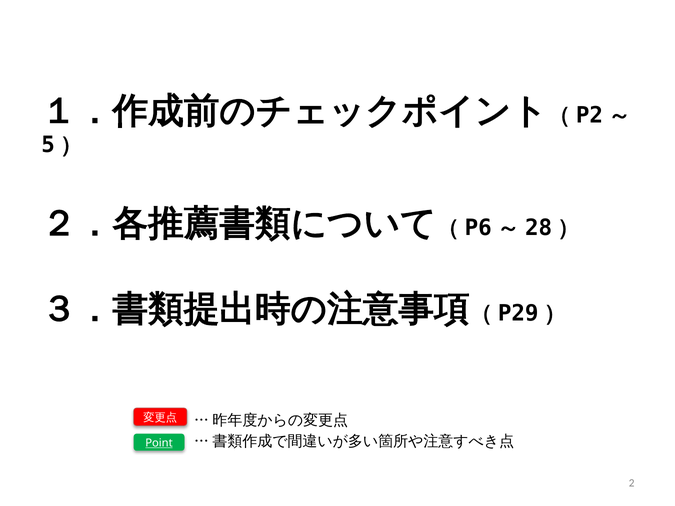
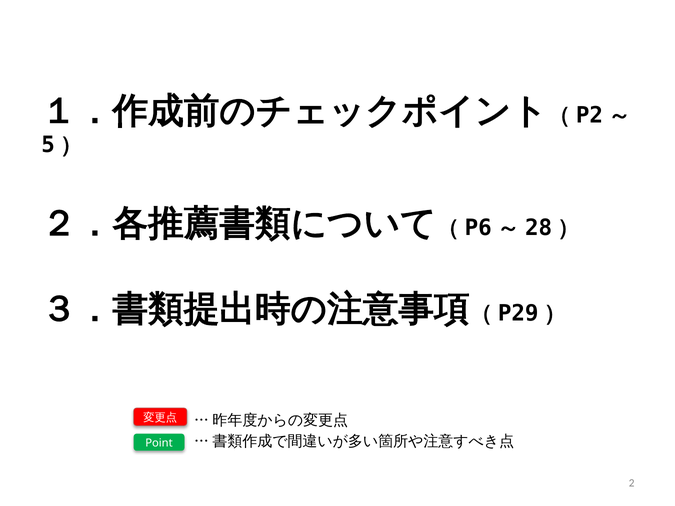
Point underline: present -> none (159, 443)
